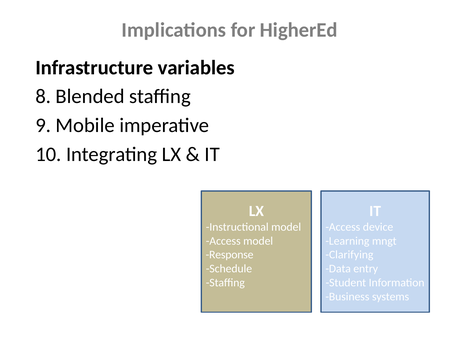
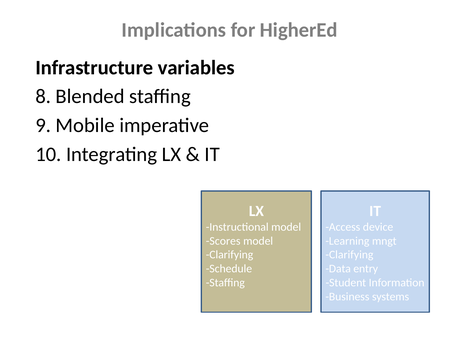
Access: Access -> Scores (223, 241)
Response: Response -> Clarifying (230, 255)
